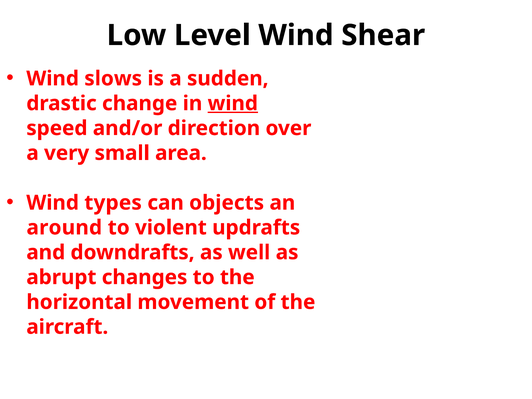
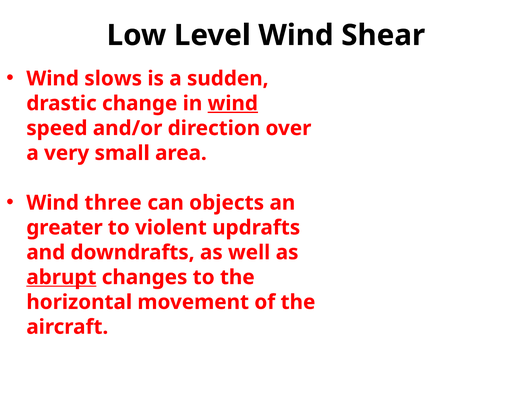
types: types -> three (113, 203)
around: around -> greater (65, 228)
abrupt underline: none -> present (61, 277)
